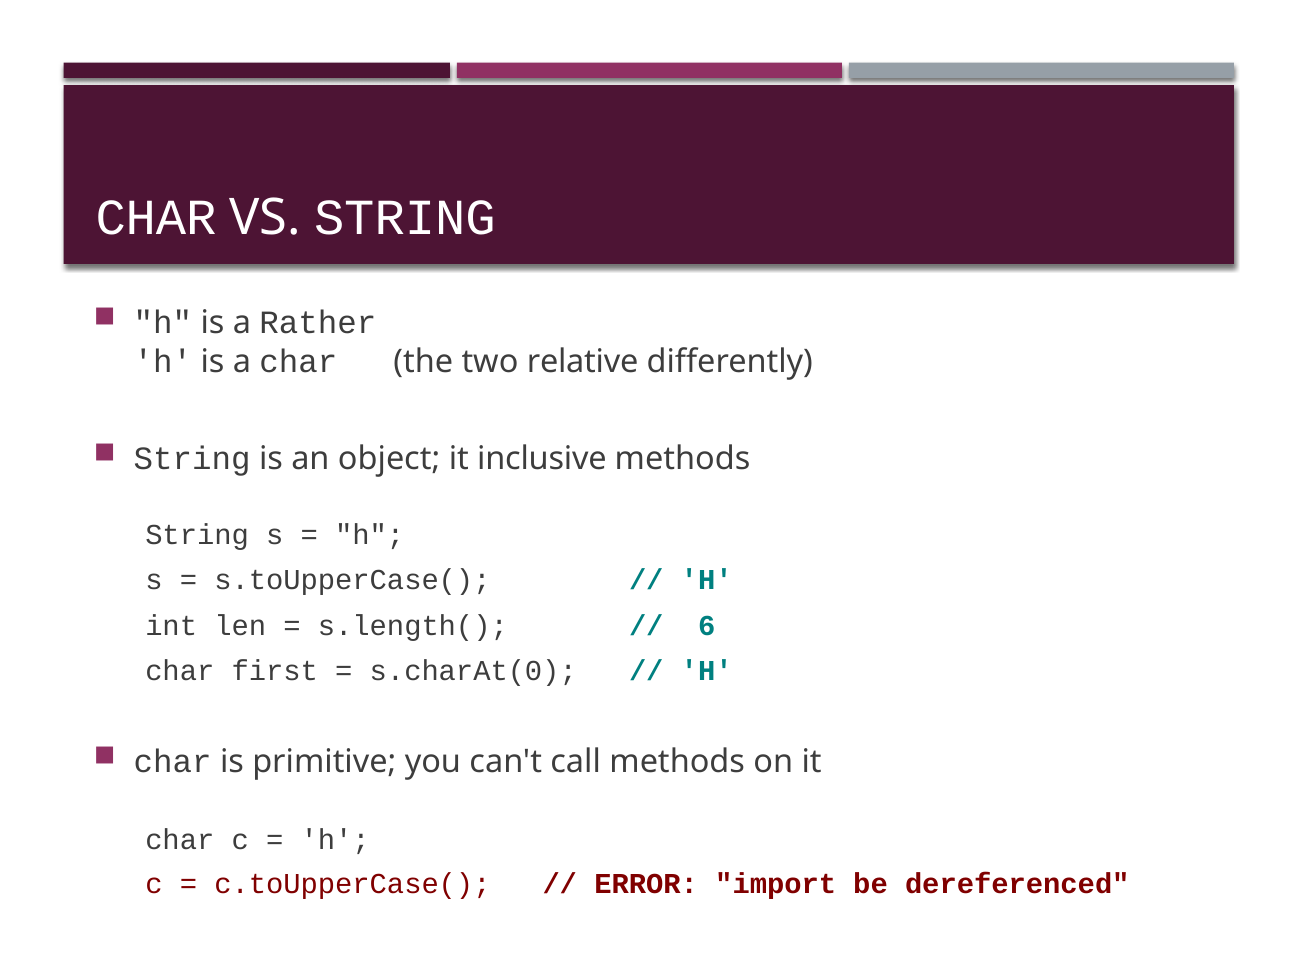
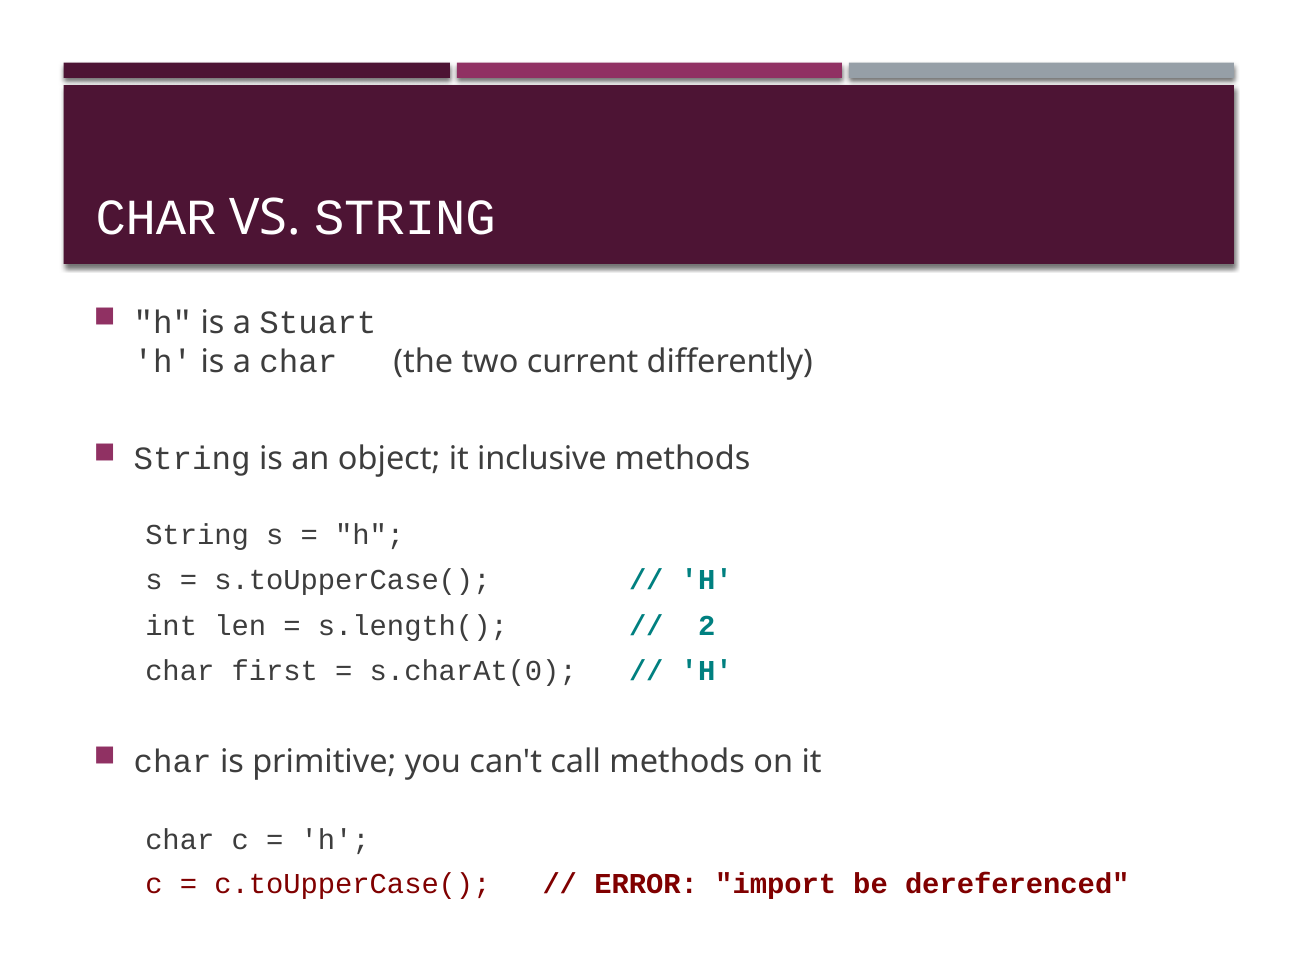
Rather: Rather -> Stuart (318, 323)
relative: relative -> current (583, 362)
6: 6 -> 2 (707, 626)
